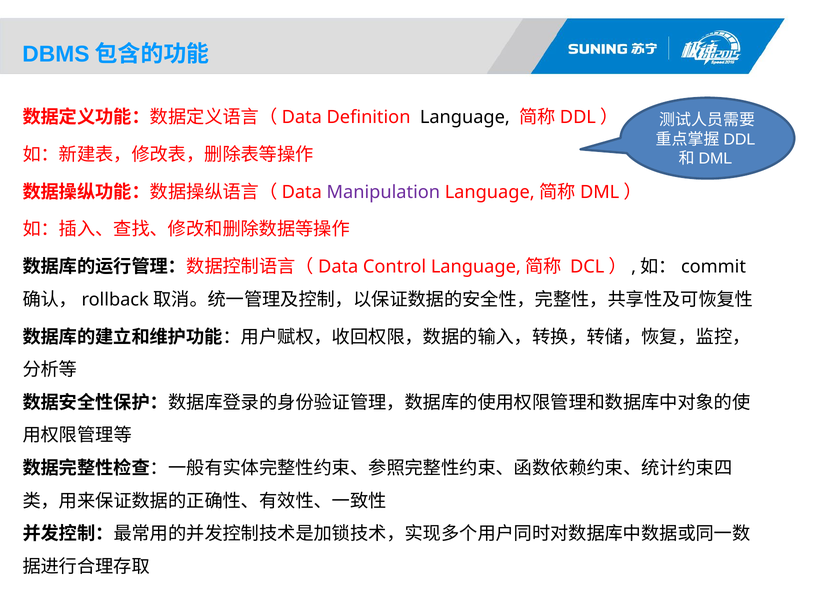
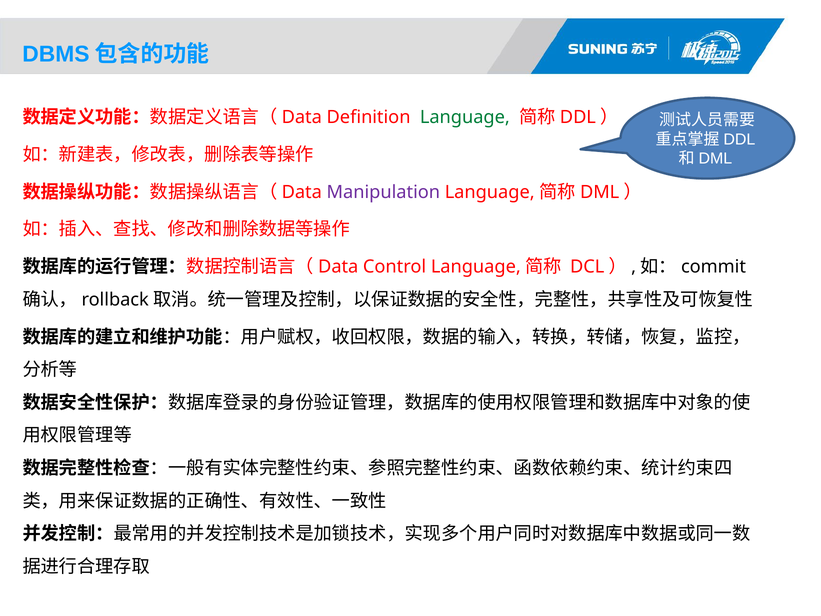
Language colour: black -> green (465, 117)
